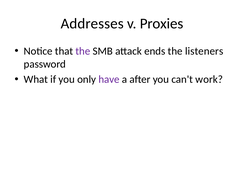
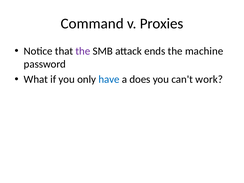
Addresses: Addresses -> Command (92, 24)
listeners: listeners -> machine (204, 51)
have colour: purple -> blue (109, 79)
after: after -> does (140, 79)
